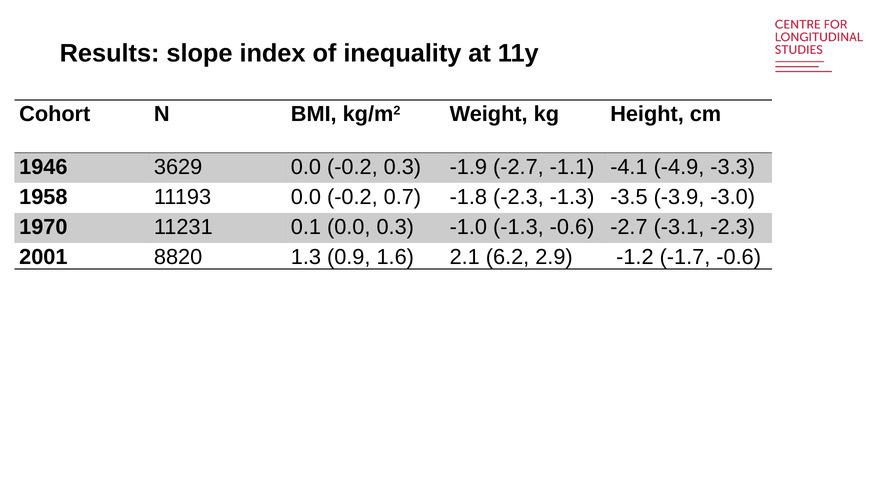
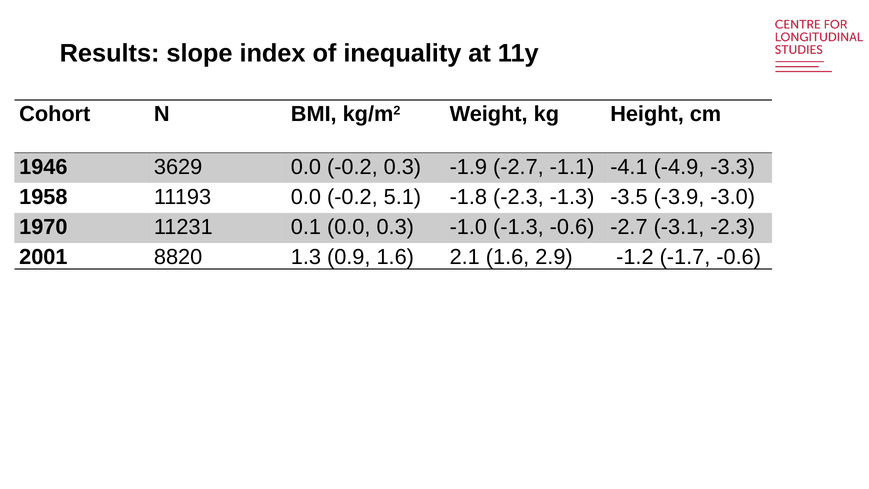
0.7: 0.7 -> 5.1 (402, 197)
2.1 6.2: 6.2 -> 1.6 (508, 257)
